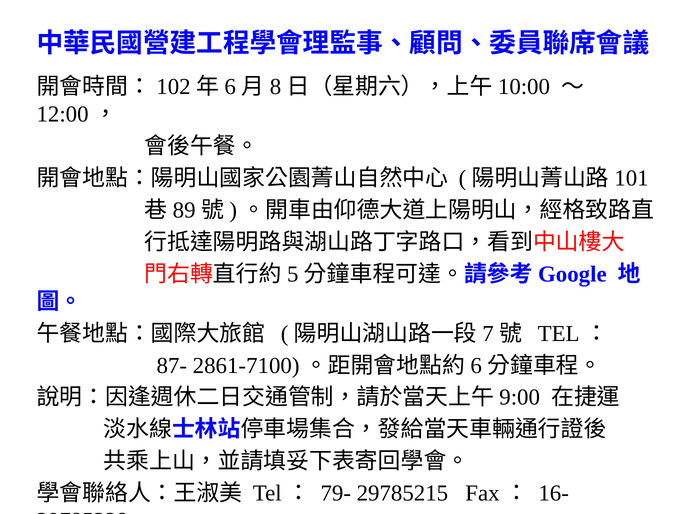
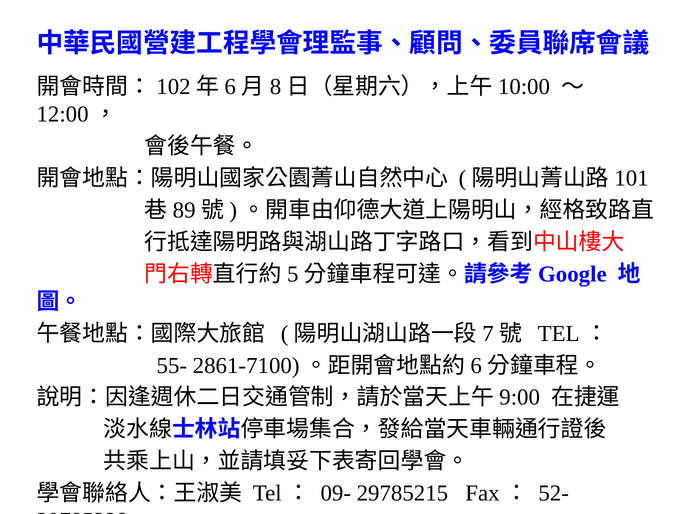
87-: 87- -> 55- (172, 366)
79-: 79- -> 09- (336, 494)
16-: 16- -> 52- (554, 494)
